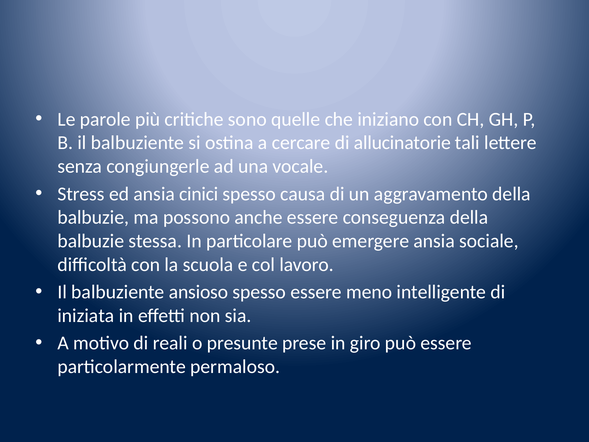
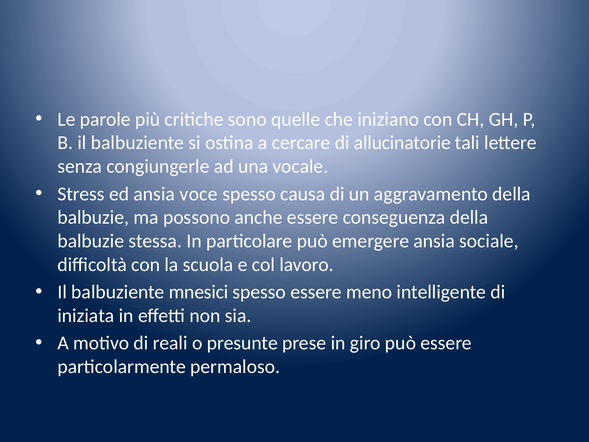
cinici: cinici -> voce (199, 194)
ansioso: ansioso -> mnesici (199, 292)
